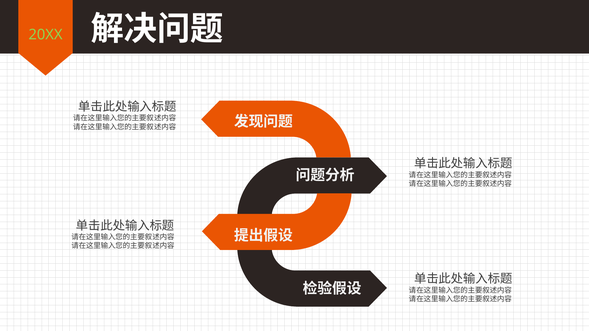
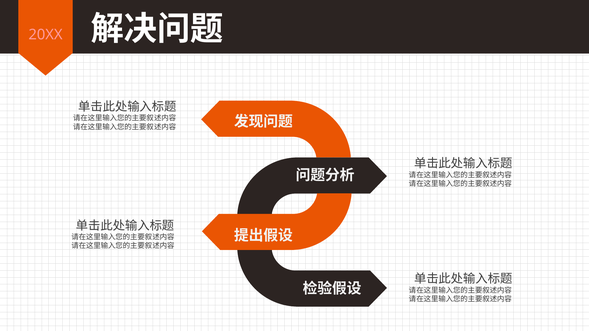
20XX colour: light green -> pink (46, 35)
